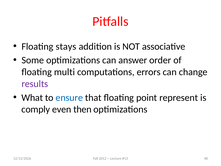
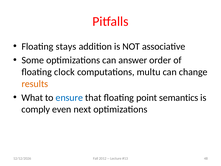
multi: multi -> clock (64, 72)
errors: errors -> multu (149, 72)
results colour: purple -> orange (35, 84)
represent: represent -> semantics (179, 97)
then: then -> next (82, 109)
